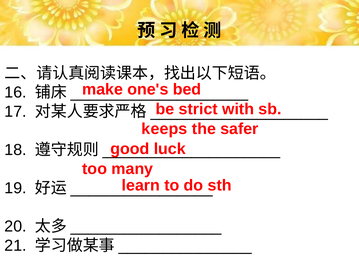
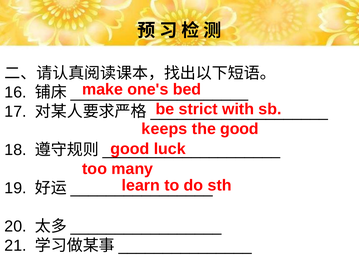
the safer: safer -> good (239, 129)
